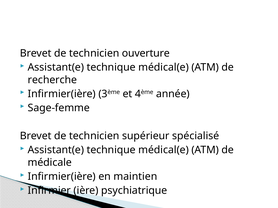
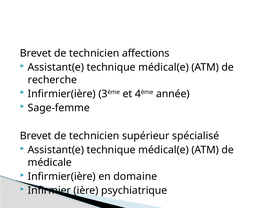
ouverture: ouverture -> affections (146, 53)
maintien: maintien -> domaine (135, 177)
